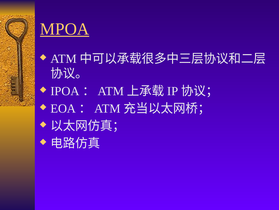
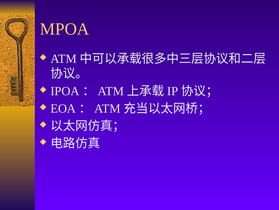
MPOA underline: present -> none (65, 29)
